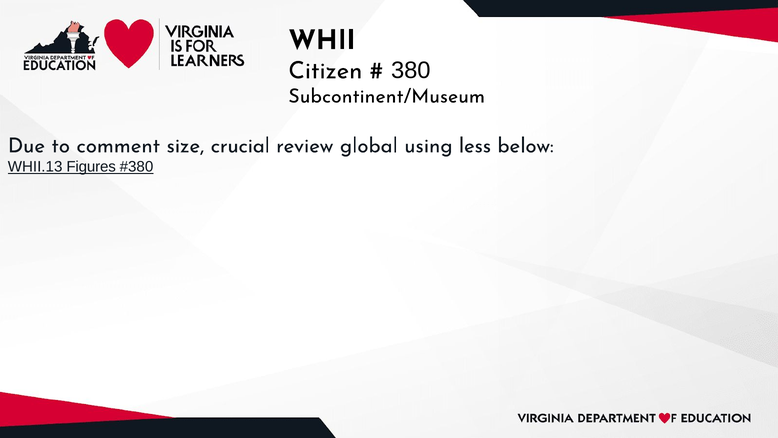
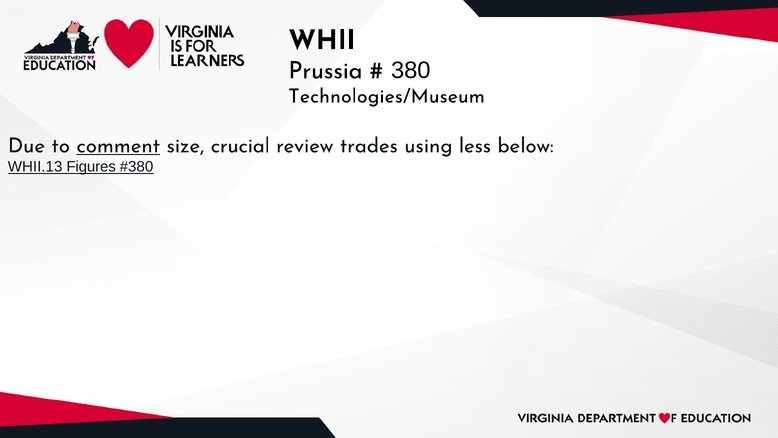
Citizen: Citizen -> Prussia (325, 70)
Subcontinent/Museum: Subcontinent/Museum -> Technologies/Museum (387, 96)
comment underline: none -> present (118, 145)
global: global -> trades (369, 145)
